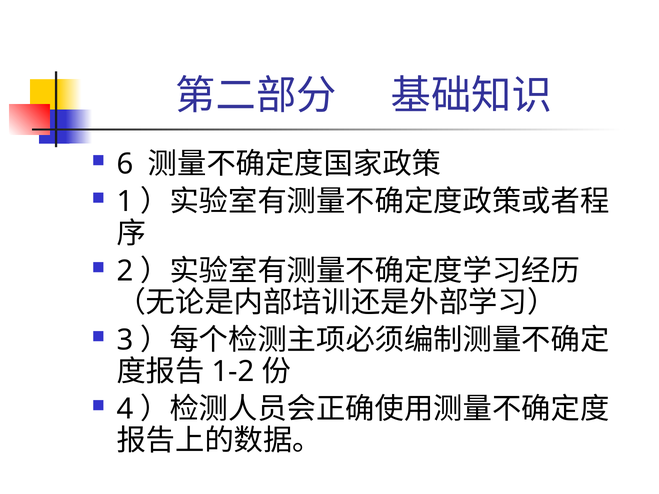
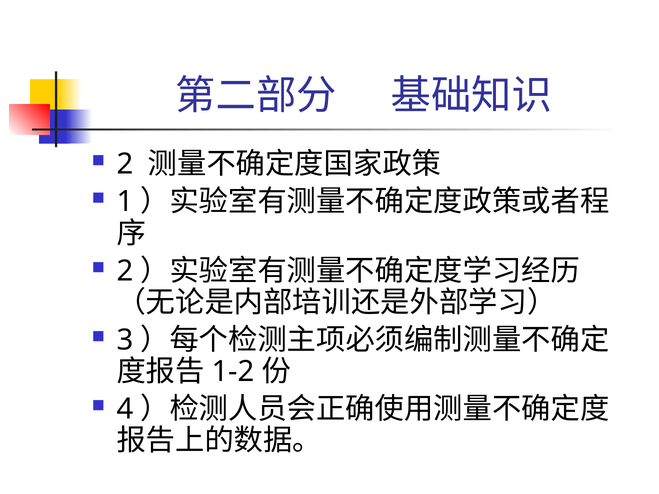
6: 6 -> 2 (125, 164)
